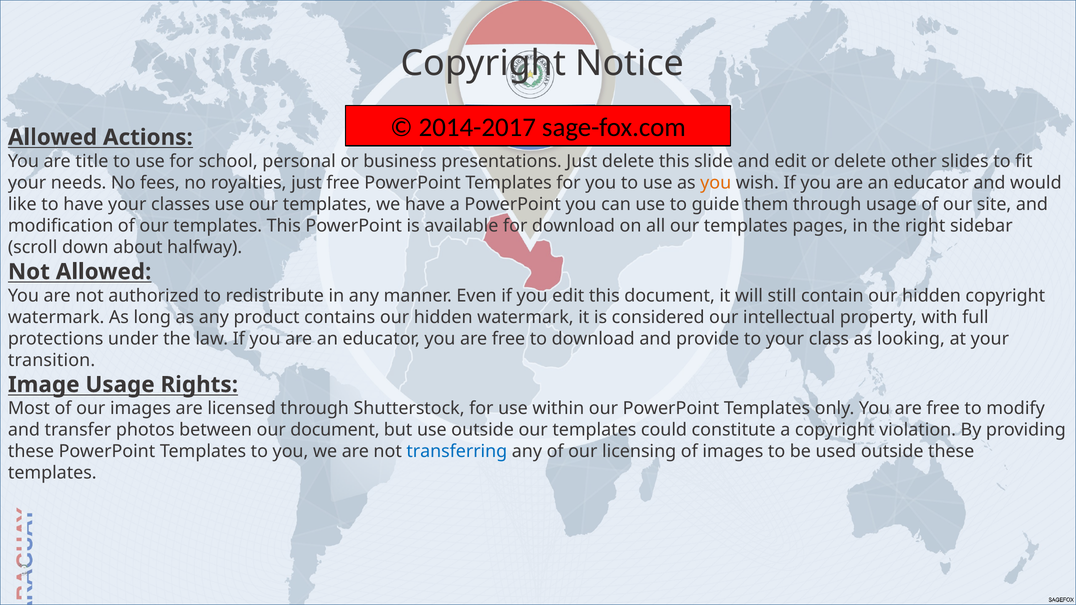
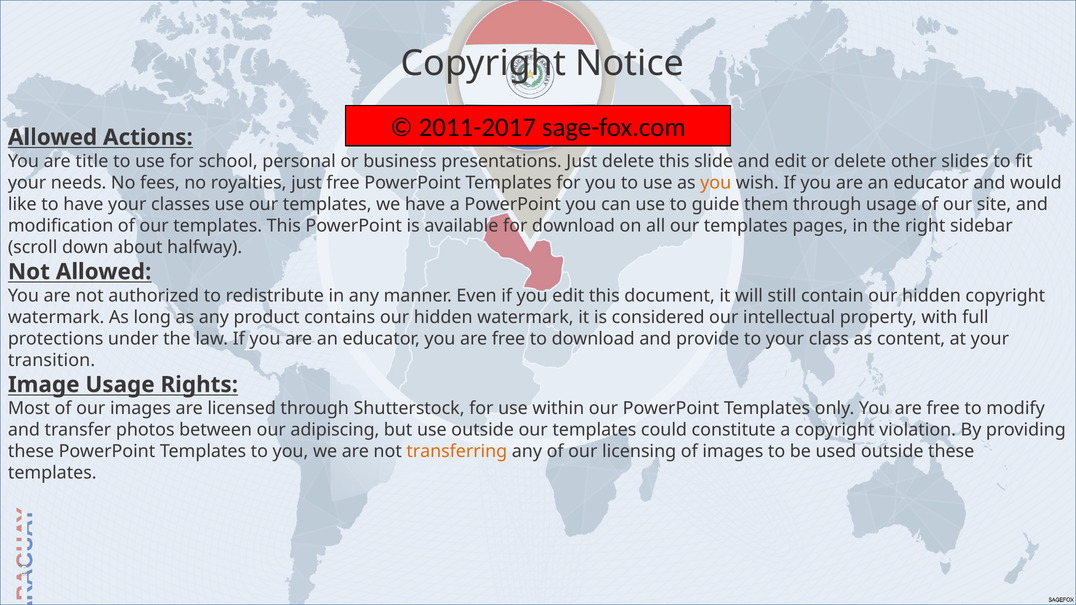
2014-2017: 2014-2017 -> 2011-2017 (477, 128)
looking: looking -> content (911, 339)
our document: document -> adipiscing (335, 430)
transferring colour: blue -> orange (457, 452)
